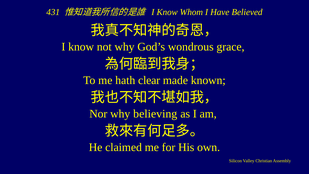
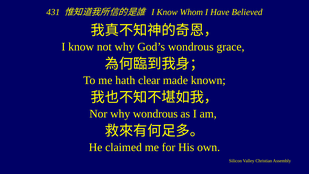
why believing: believing -> wondrous (155, 114)
